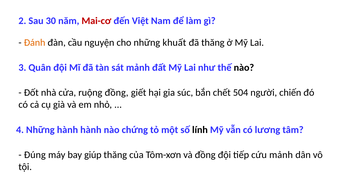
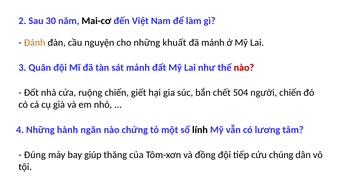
Mai-cơ colour: red -> black (96, 21)
đã thăng: thăng -> mảnh (213, 43)
nào colour: black -> red (244, 68)
ruộng đồng: đồng -> chiến (117, 93)
hành hành: hành -> ngăn (91, 130)
cứu mảnh: mảnh -> chúng (281, 155)
